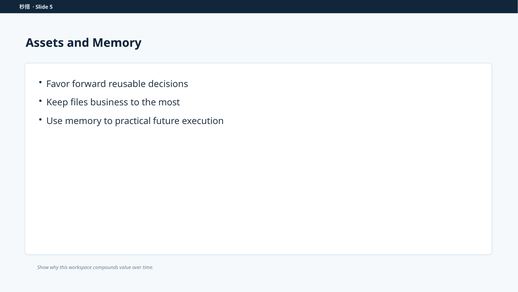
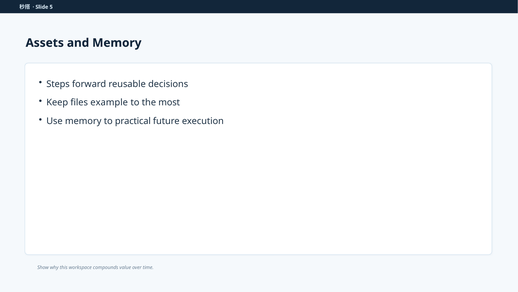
Favor: Favor -> Steps (58, 84)
business: business -> example (109, 102)
